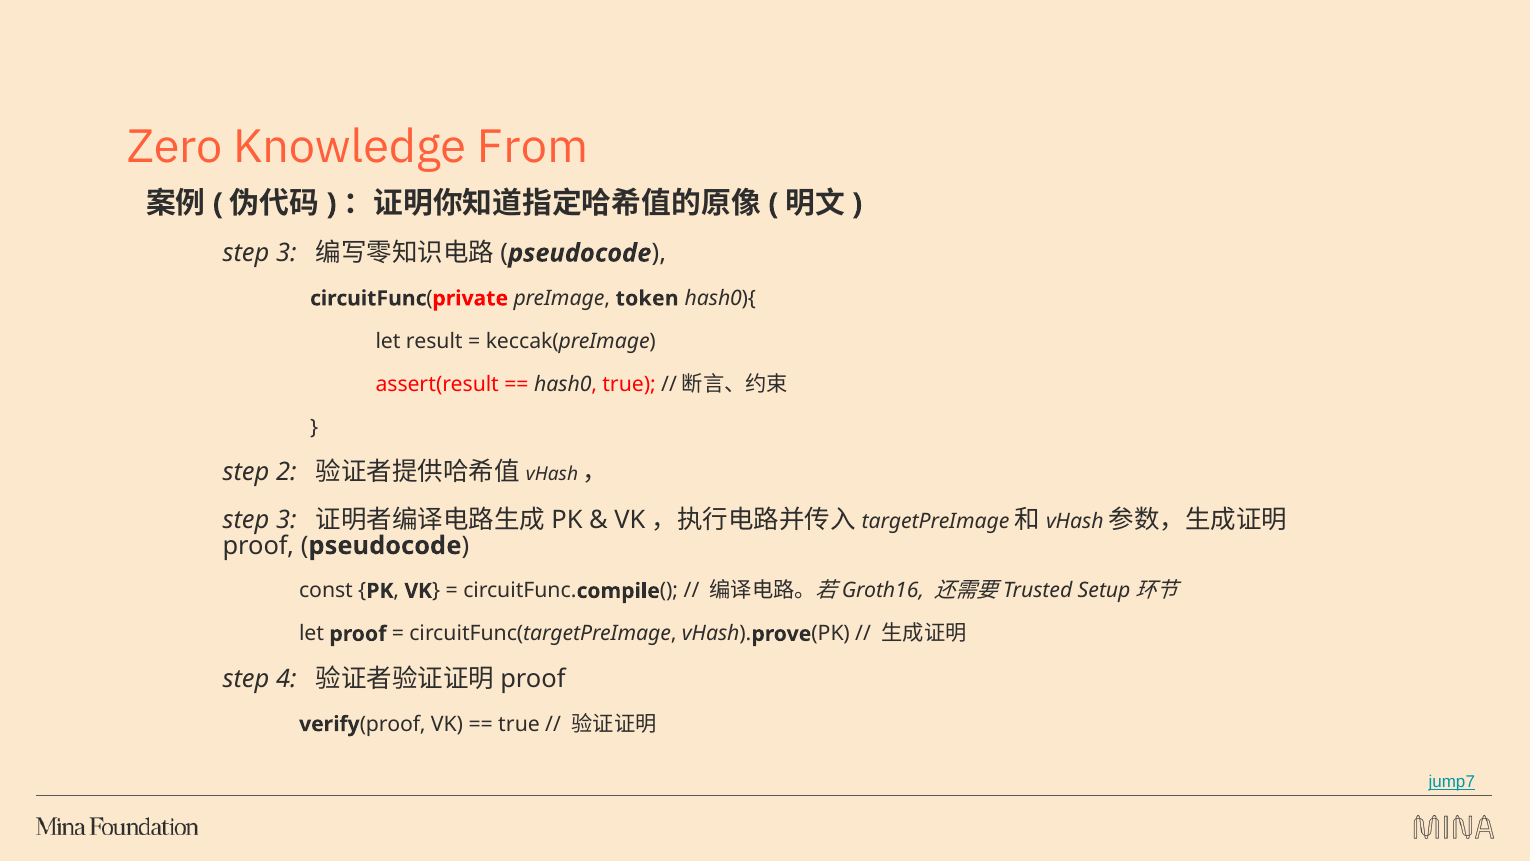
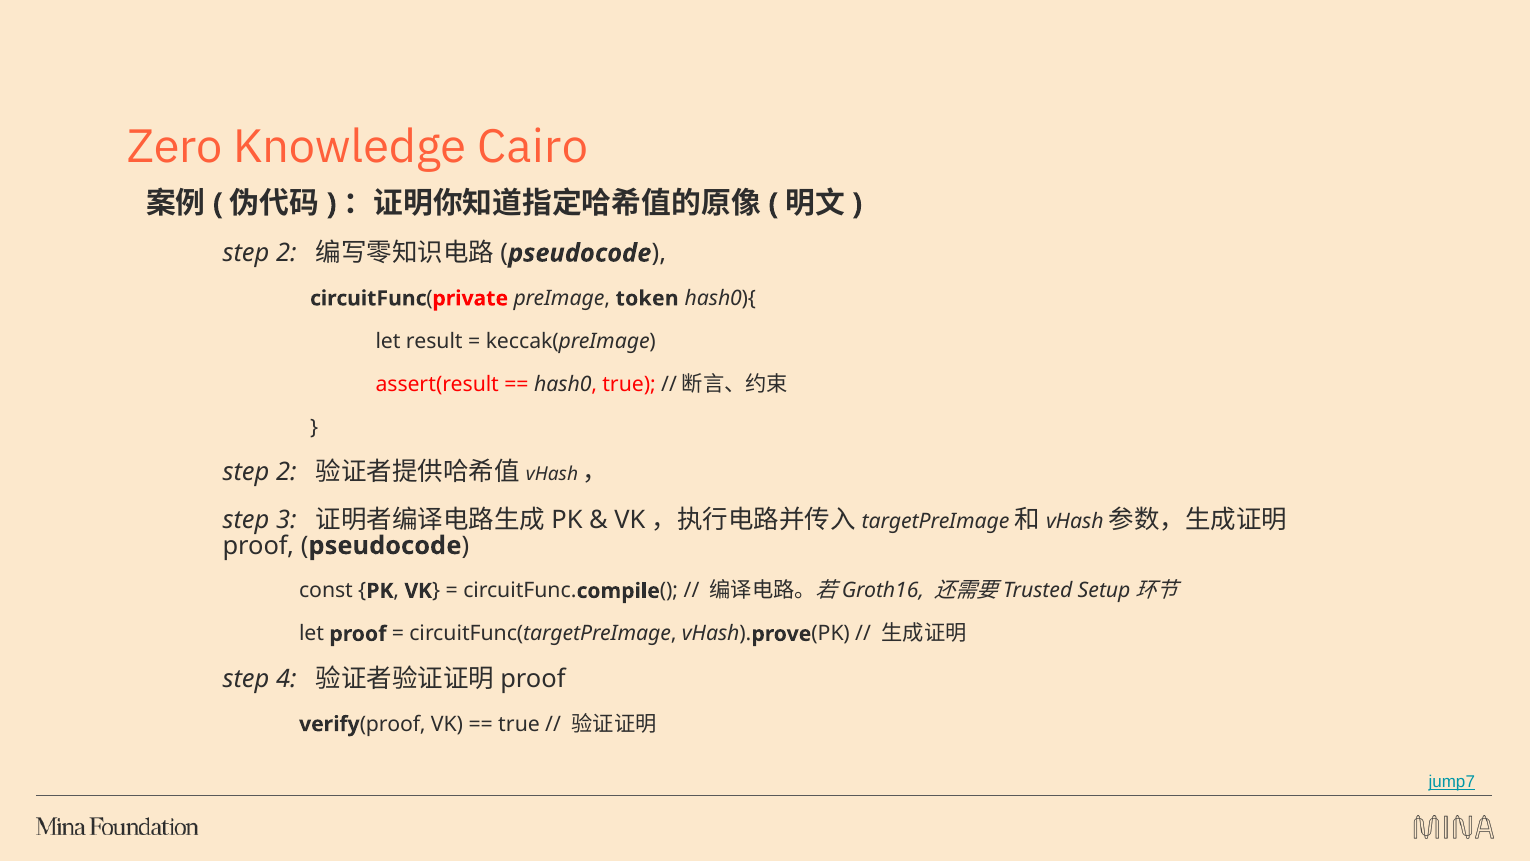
From: From -> Cairo (533, 147)
3: 3 -> 2 (286, 253)
